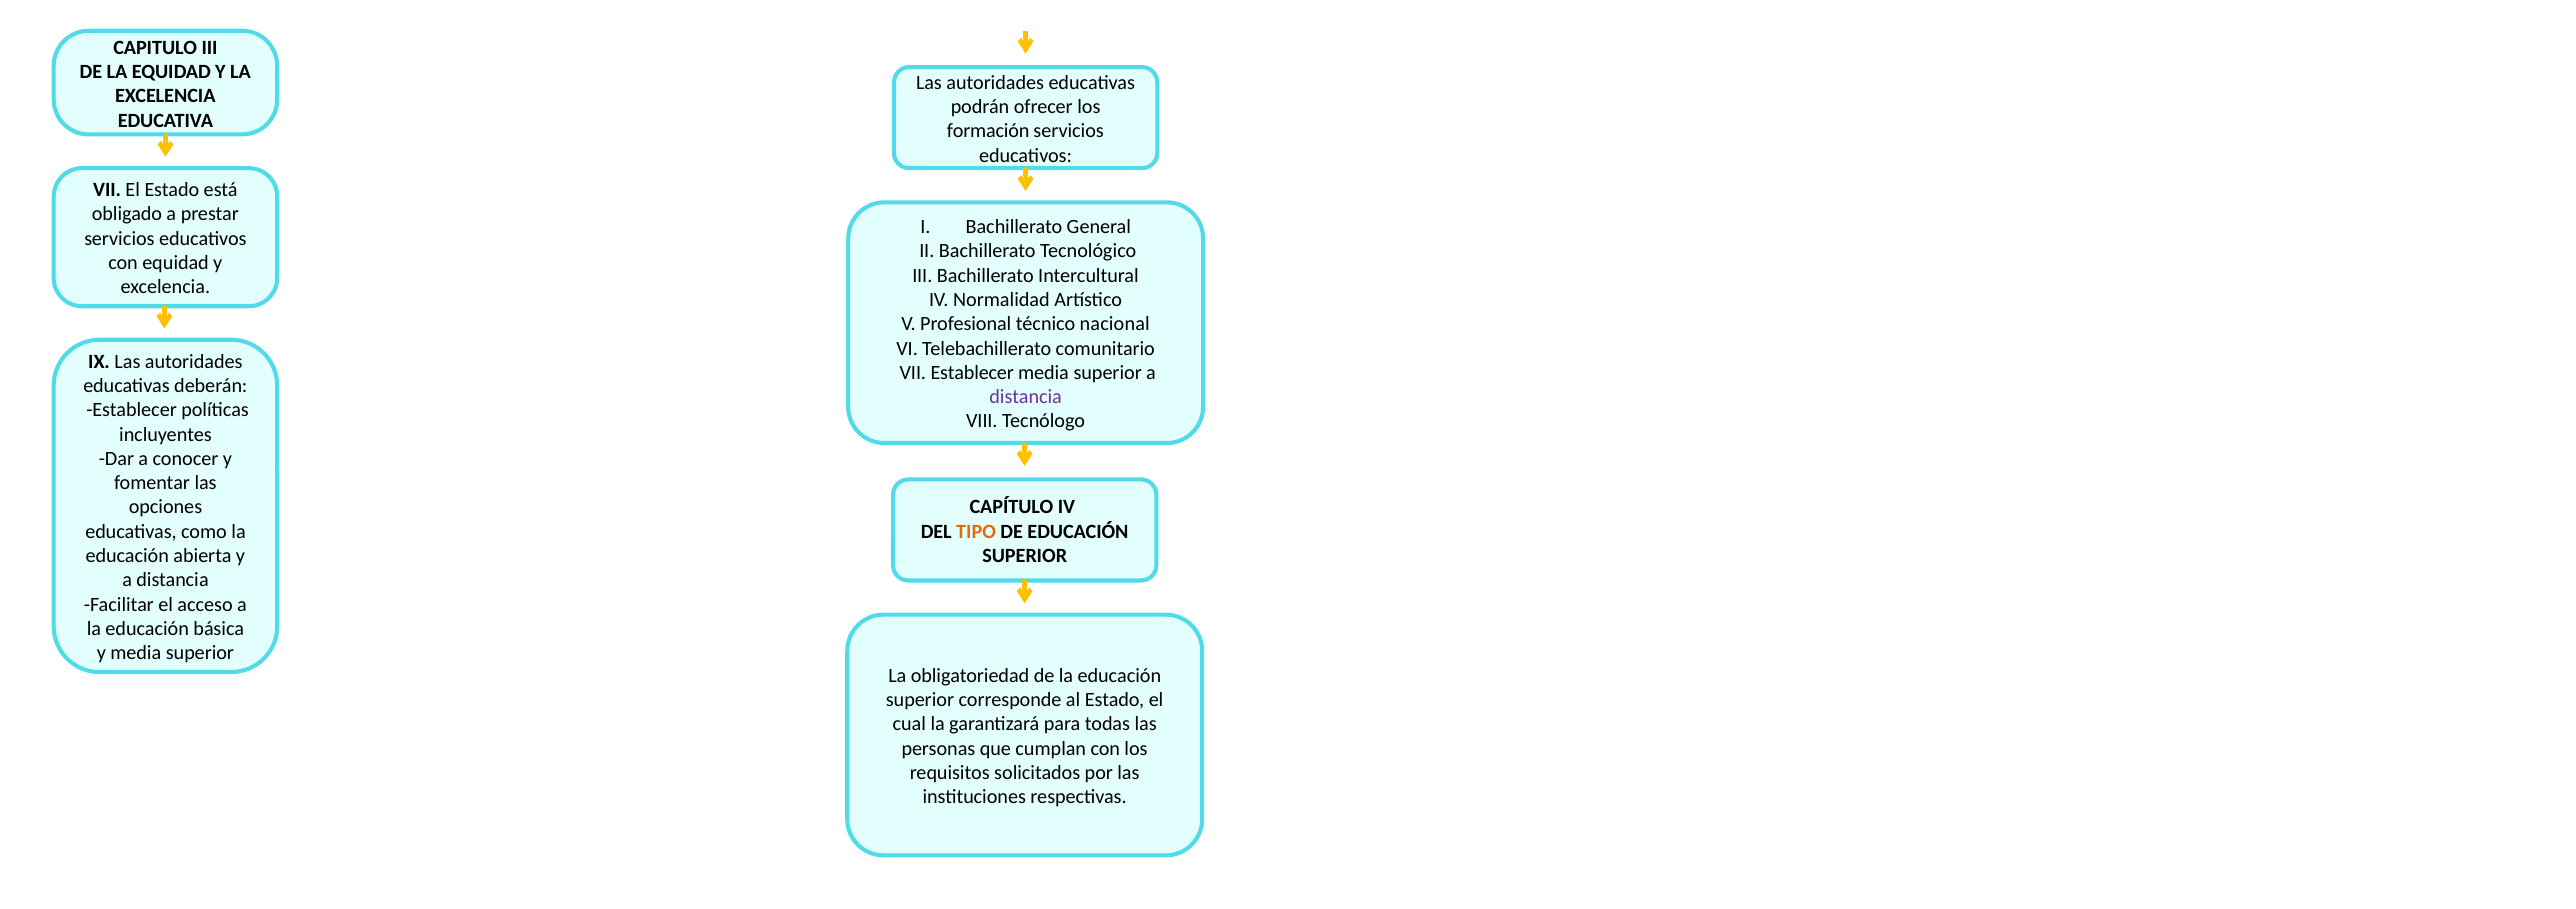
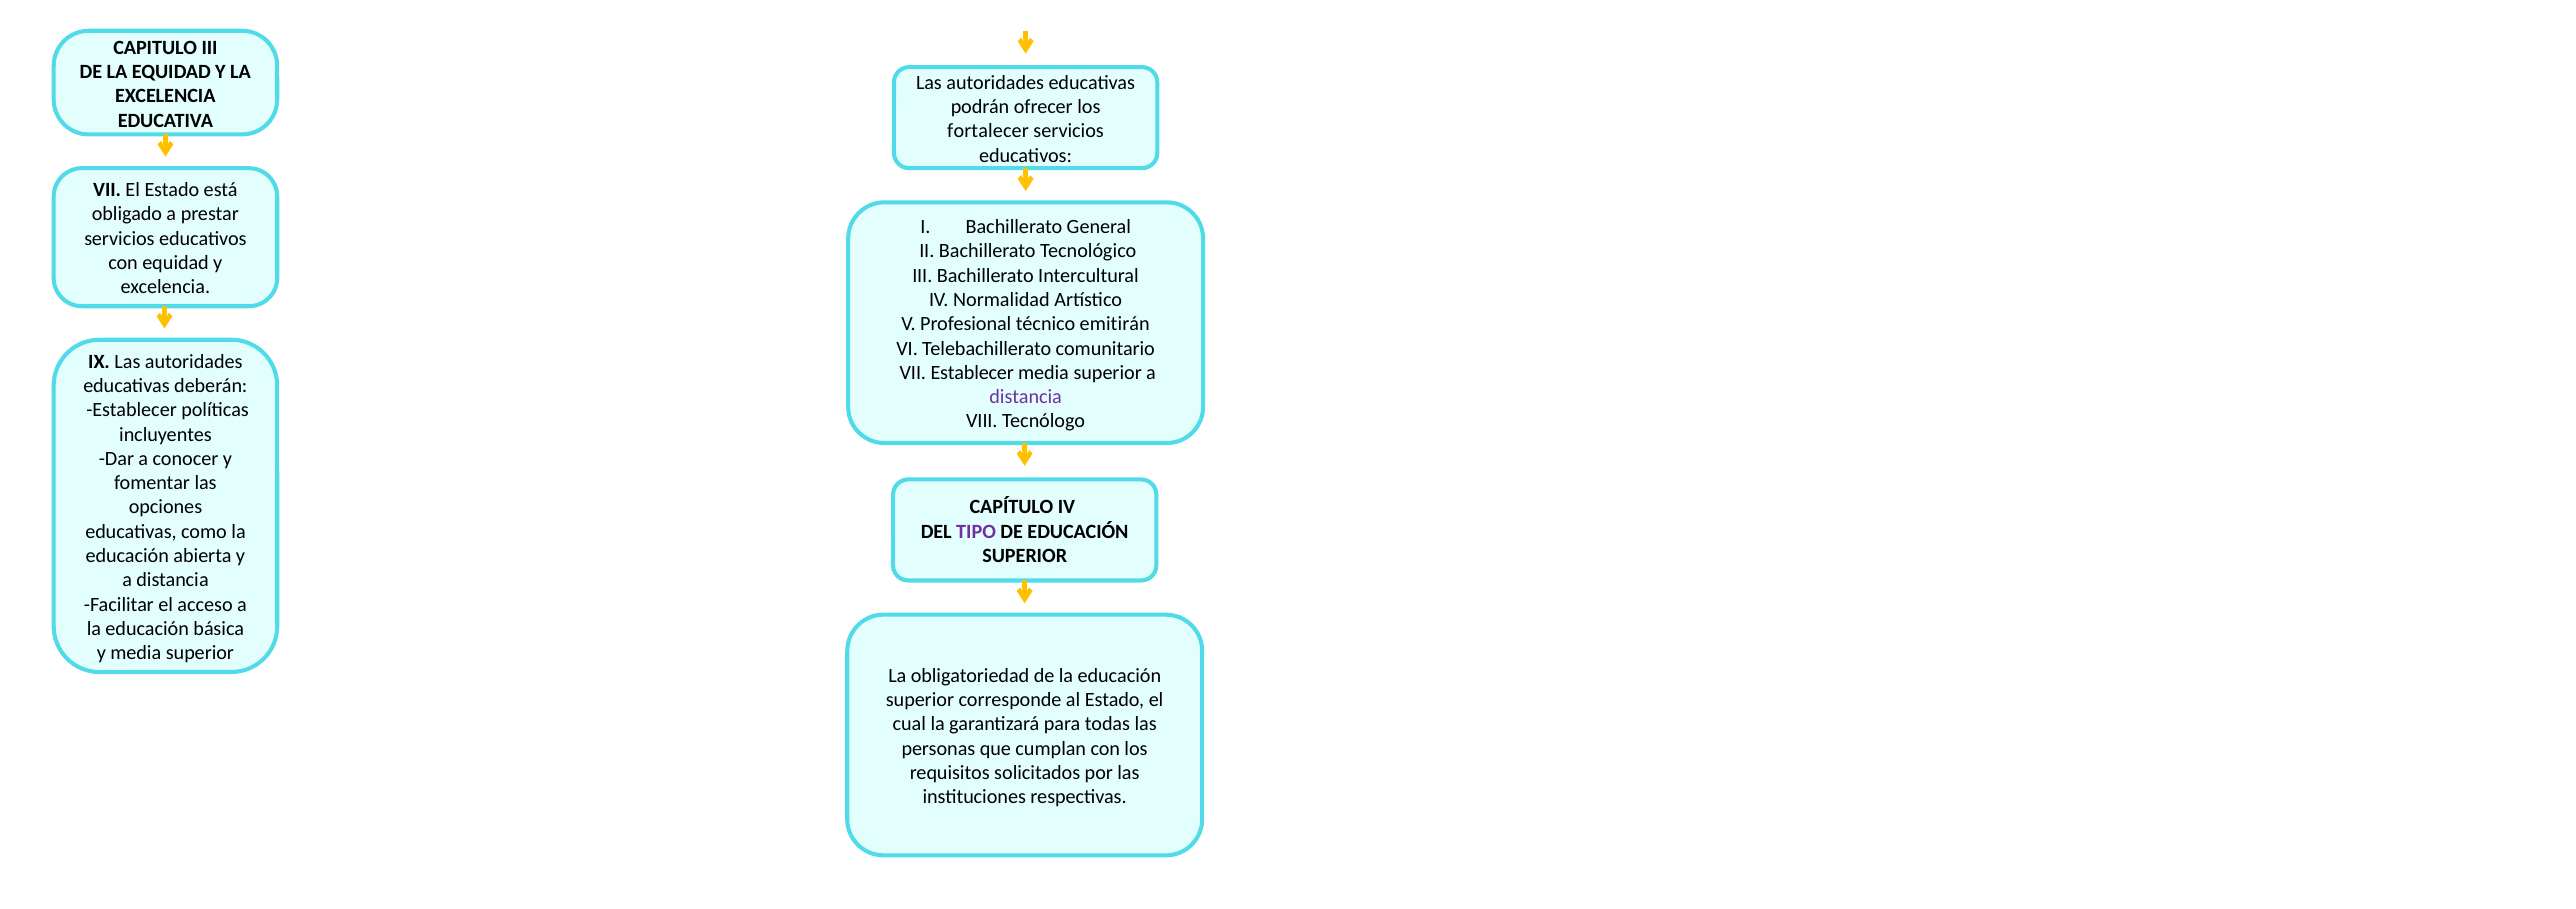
formación: formación -> fortalecer (988, 131)
nacional: nacional -> emitirán (1115, 324)
TIPO colour: orange -> purple (976, 531)
